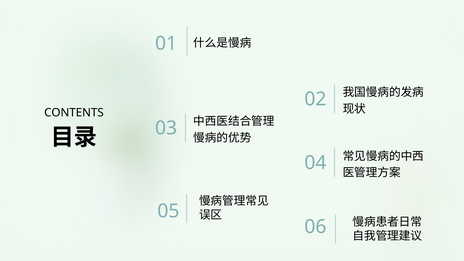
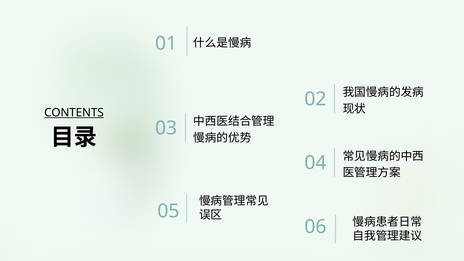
CONTENTS underline: none -> present (74, 113)
